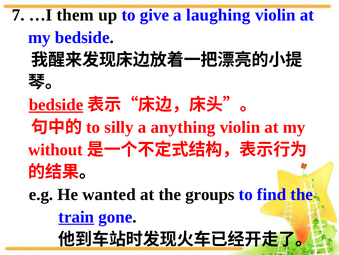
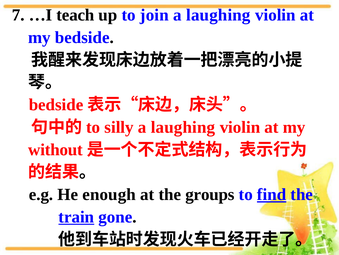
them: them -> teach (75, 15)
give: give -> join (154, 15)
bedside underline: present -> none (56, 105)
anything: anything -> laughing (183, 127)
wanted: wanted -> enough (109, 194)
find underline: none -> present (272, 194)
